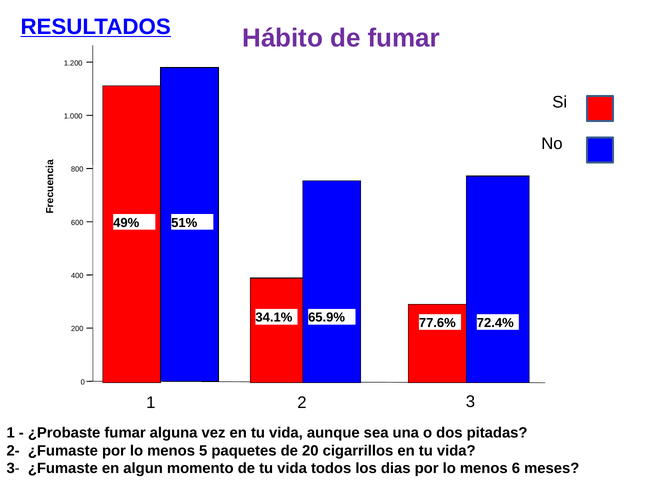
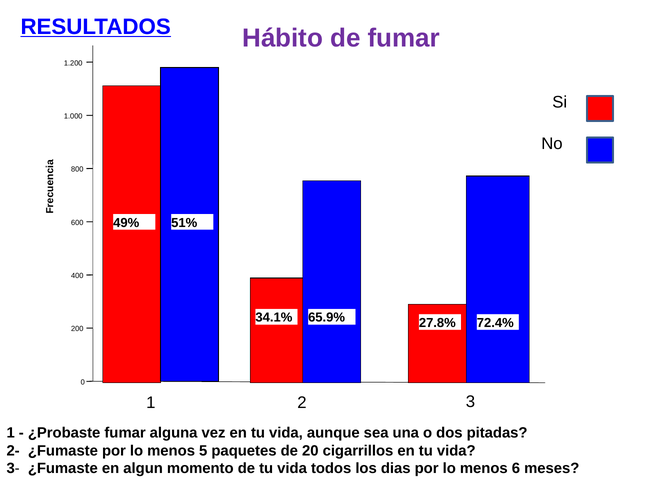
77.6%: 77.6% -> 27.8% (437, 323)
